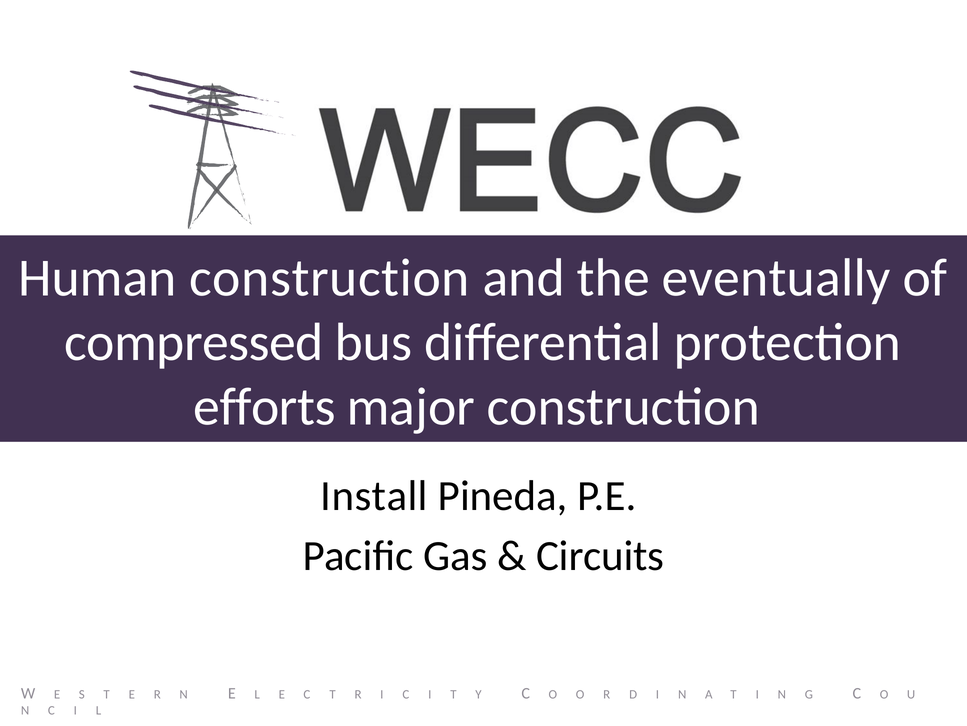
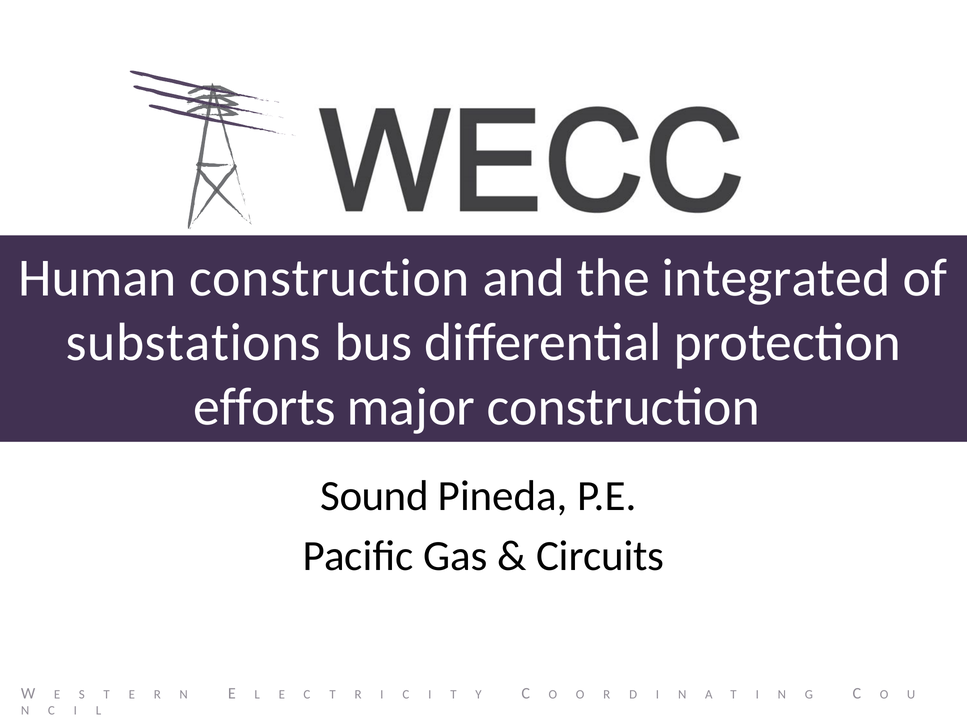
eventually: eventually -> integrated (776, 278)
compressed: compressed -> substations (193, 342)
Install: Install -> Sound (374, 495)
